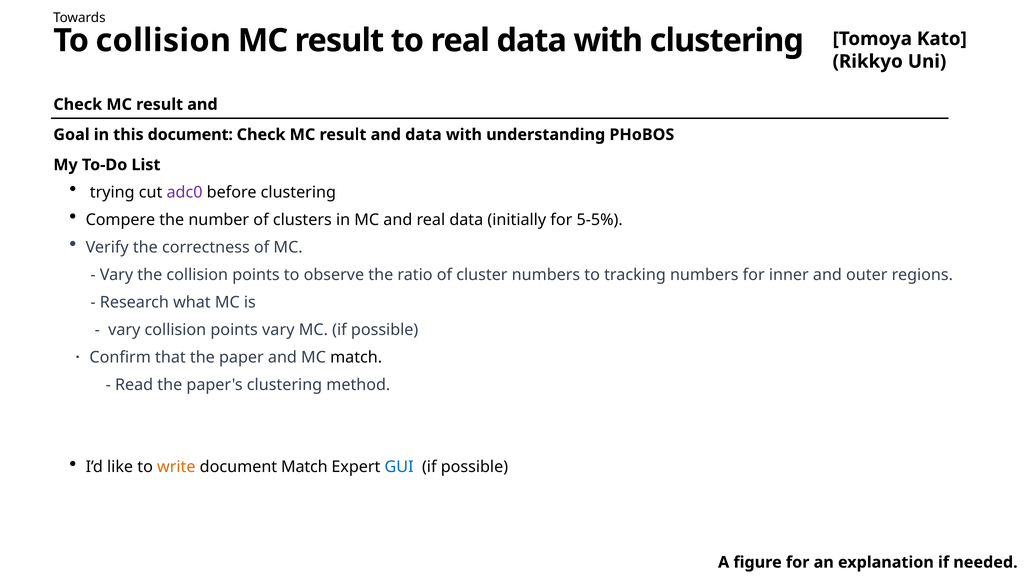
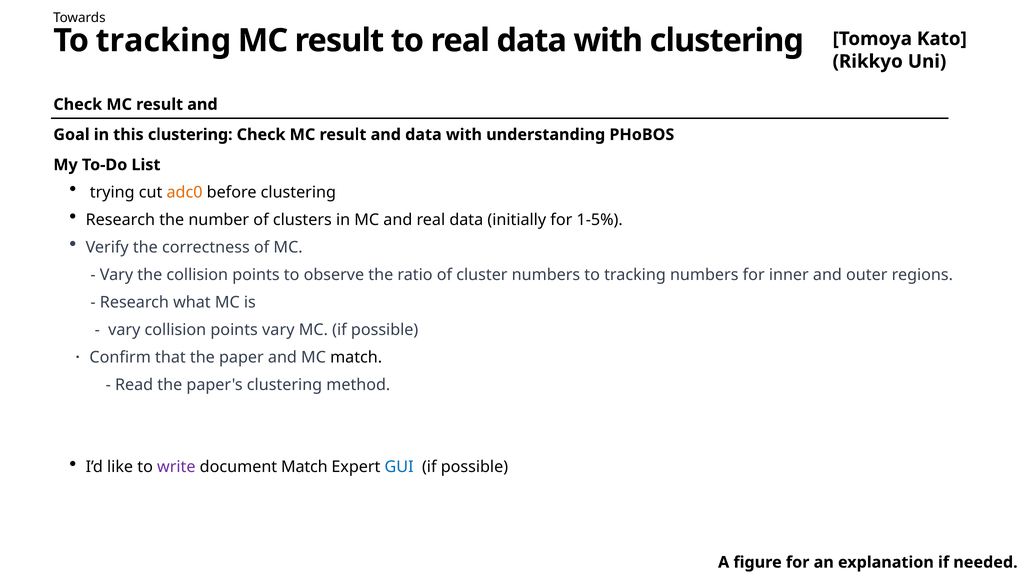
collision: collision -> tracking (163, 41)
this document: document -> clustering (190, 135)
adc0 colour: purple -> orange (185, 192)
Compere: Compere -> Research (120, 220)
5-5%: 5-5% -> 1-5% (600, 220)
write colour: orange -> purple (176, 467)
